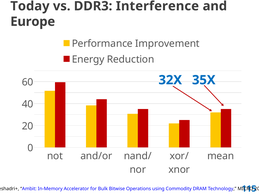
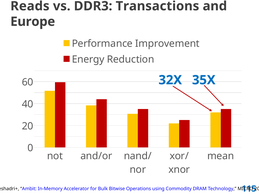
Today: Today -> Reads (30, 6)
Interference: Interference -> Transactions (157, 6)
